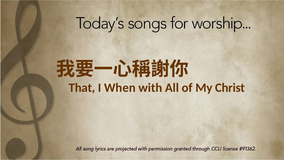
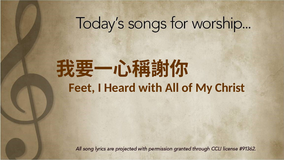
That: That -> Feet (82, 88)
When: When -> Heard (120, 88)
